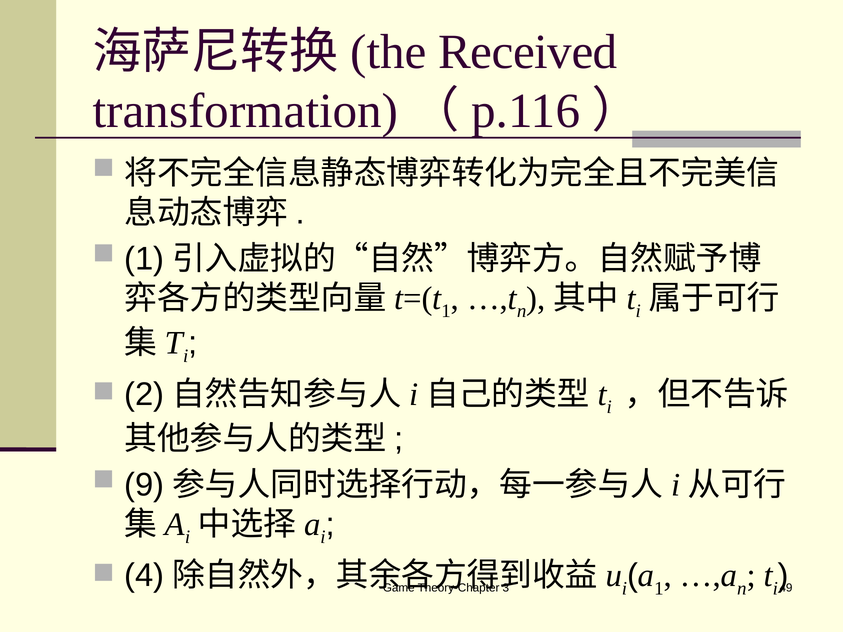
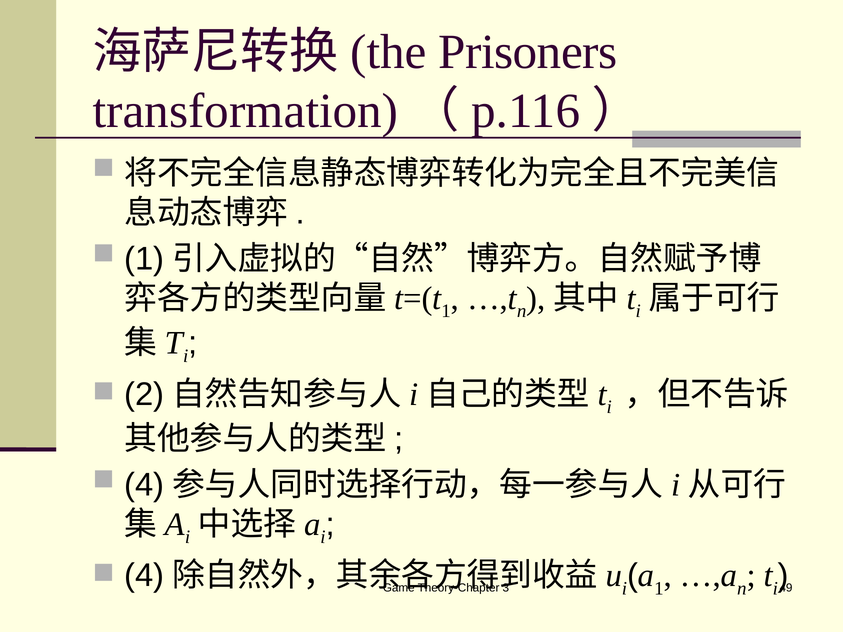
Received: Received -> Prisoners (528, 52)
9: 9 -> 4 (144, 485)
